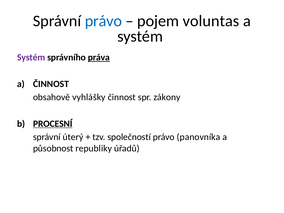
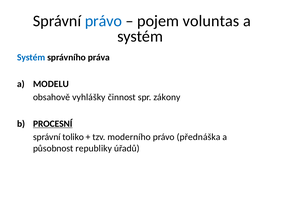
Systém colour: purple -> blue (31, 57)
práva underline: present -> none (99, 57)
a ČINNOST: ČINNOST -> MODELU (51, 84)
úterý: úterý -> toliko (73, 137)
společností: společností -> moderního (129, 137)
panovníka: panovníka -> přednáška (199, 137)
